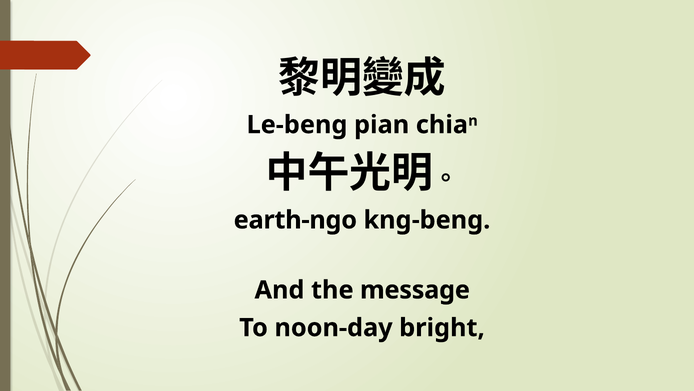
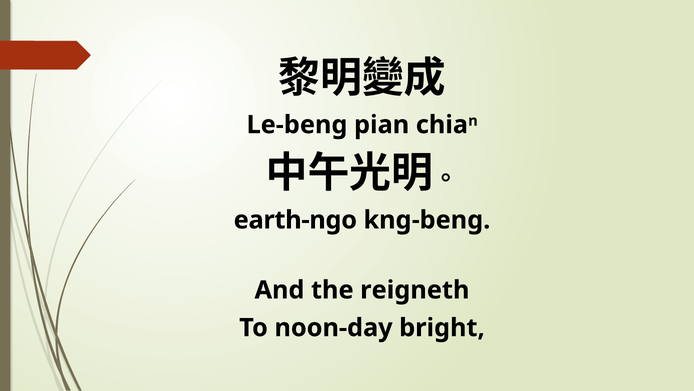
message: message -> reigneth (415, 290)
